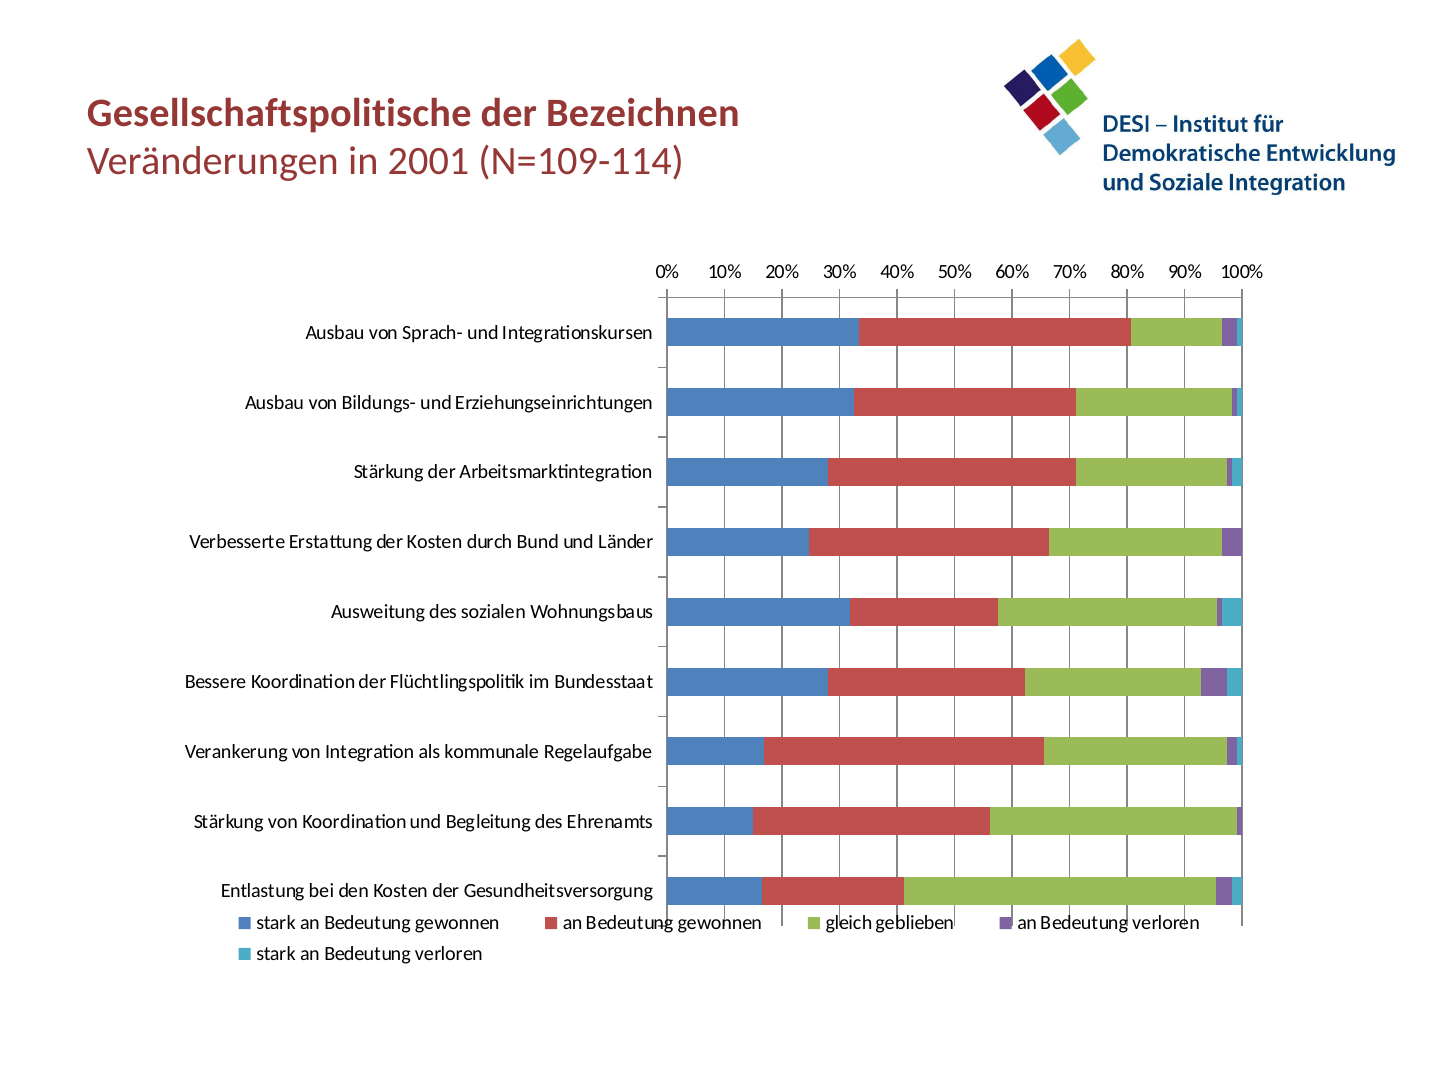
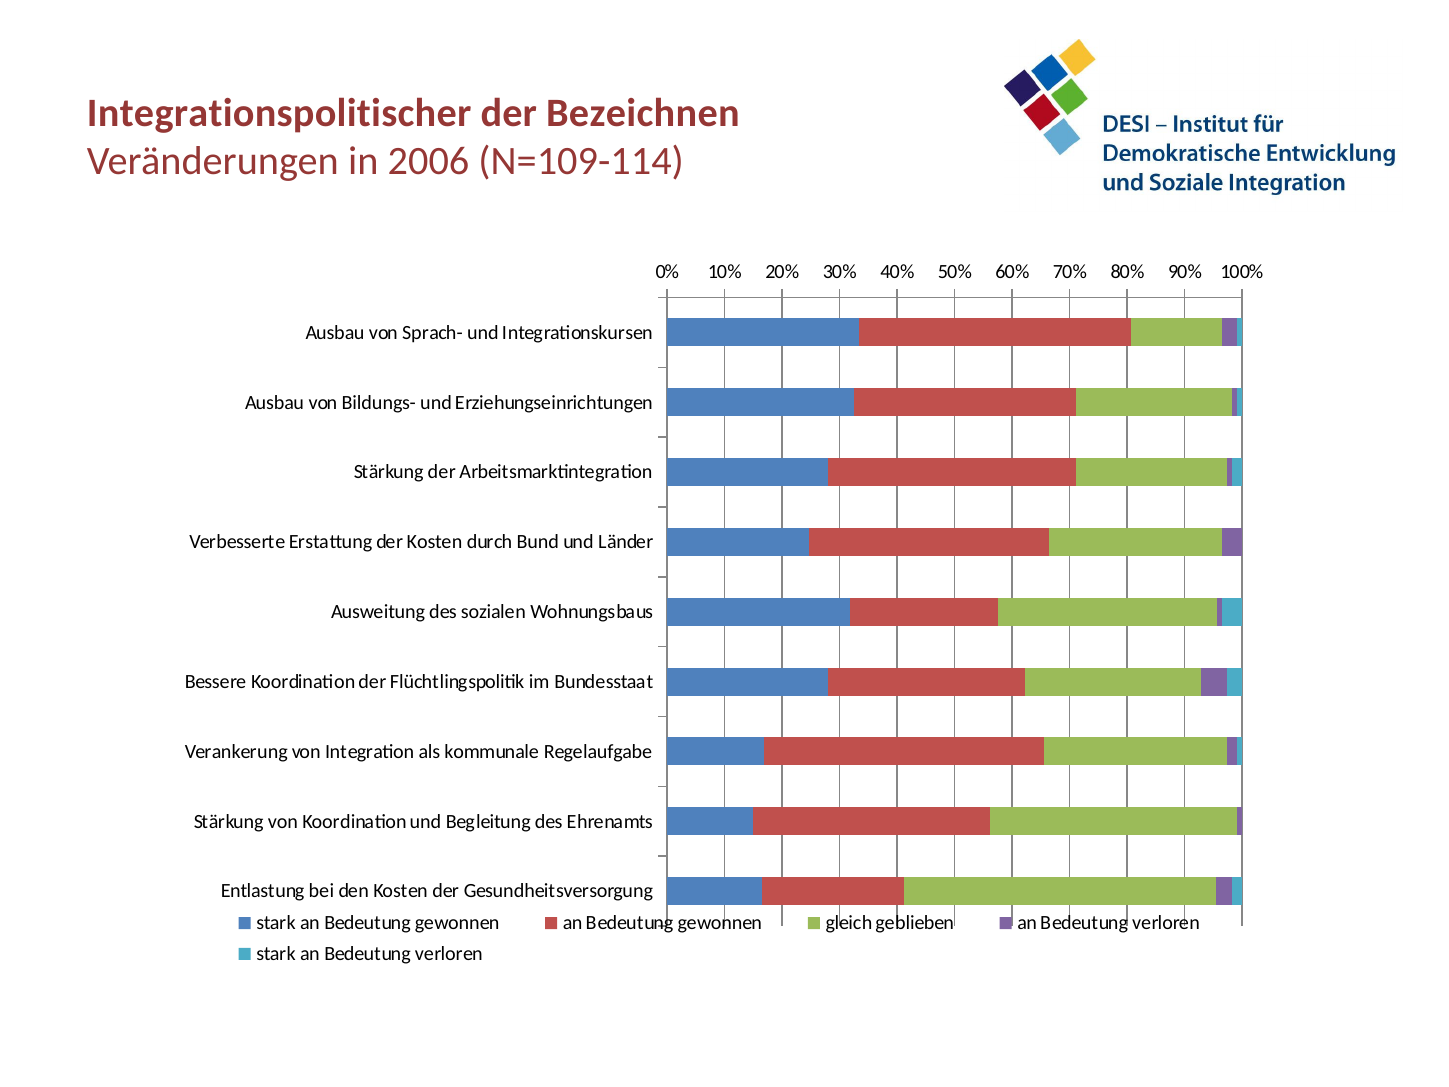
Gesellschaftspolitische: Gesellschaftspolitische -> Integrationspolitischer (279, 113)
2001: 2001 -> 2006 (428, 161)
